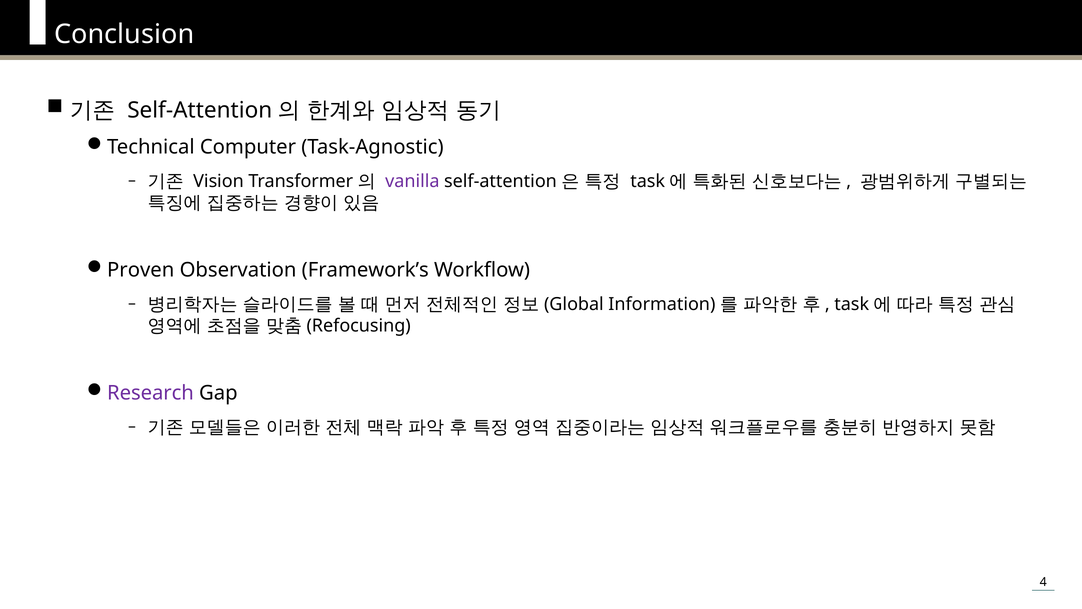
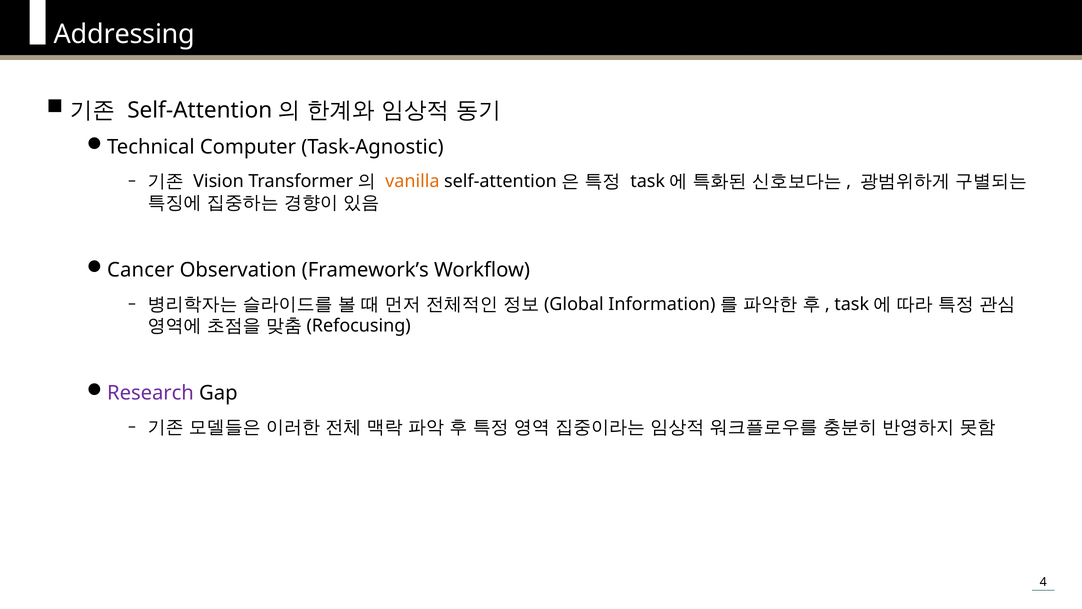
Conclusion: Conclusion -> Addressing (124, 34)
vanilla colour: purple -> orange (412, 181)
Proven: Proven -> Cancer (141, 270)
